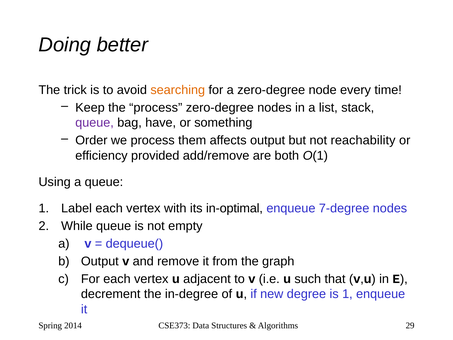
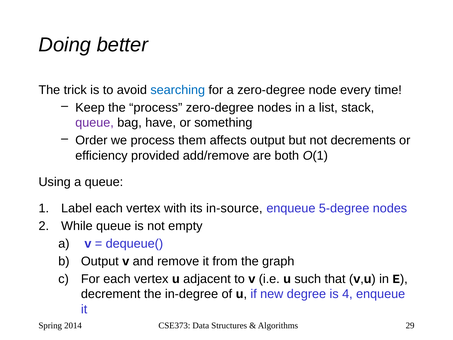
searching colour: orange -> blue (178, 90)
reachability: reachability -> decrements (363, 140)
in-optimal: in-optimal -> in-source (234, 208)
7-degree: 7-degree -> 5-degree (344, 208)
is 1: 1 -> 4 (347, 294)
